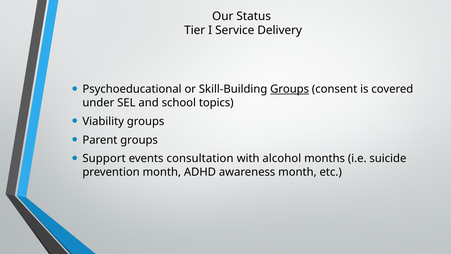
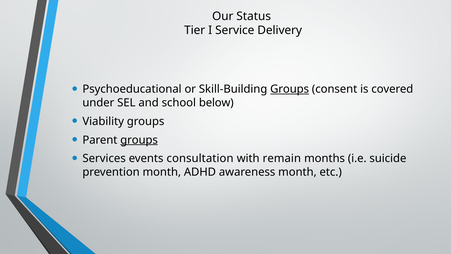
topics: topics -> below (216, 103)
groups underline: none -> present (139, 140)
Support: Support -> Services (104, 158)
alcohol: alcohol -> remain (282, 158)
